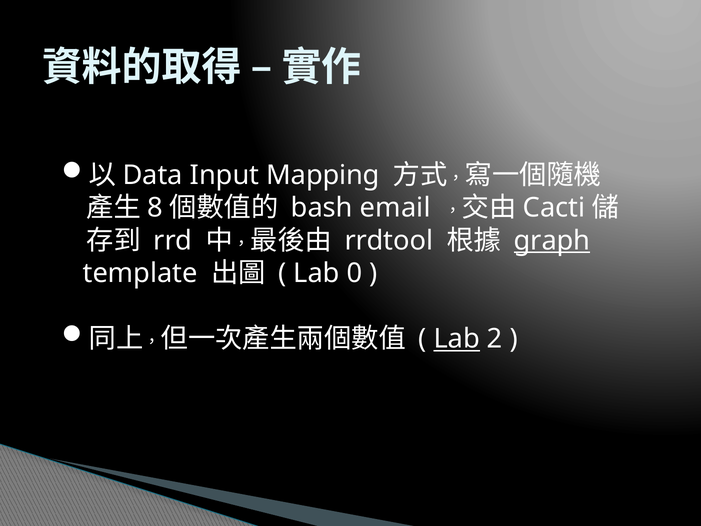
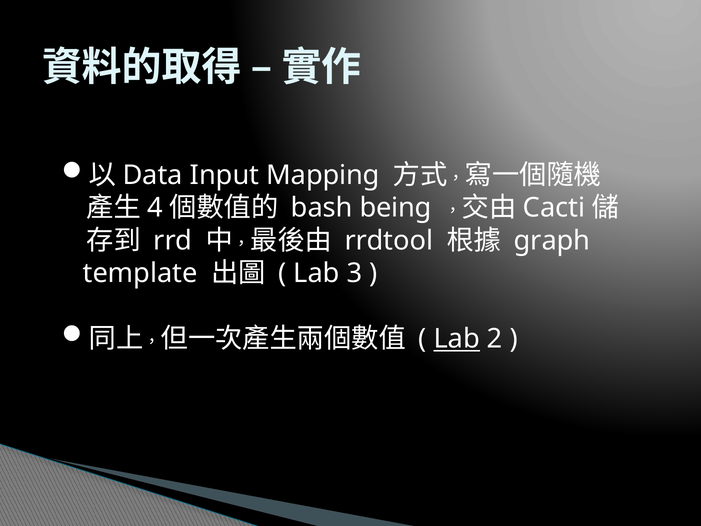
8: 8 -> 4 (155, 208)
email: email -> being (396, 208)
graph underline: present -> none (552, 240)
0: 0 -> 3 (355, 273)
